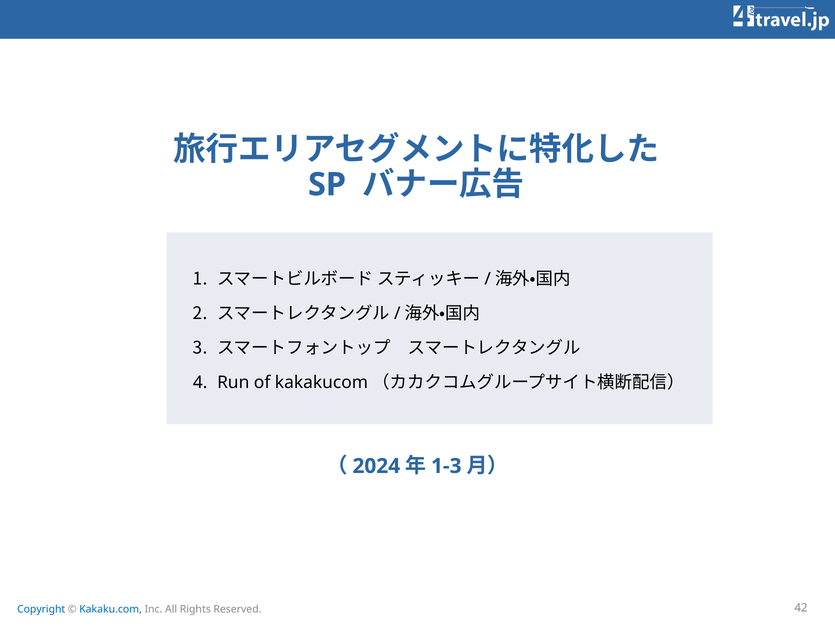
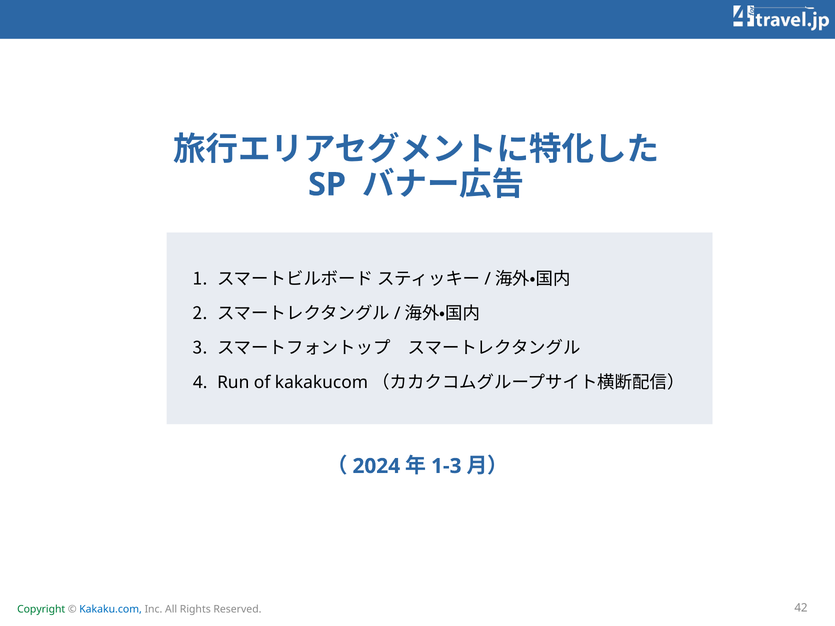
Copyright colour: blue -> green (41, 609)
